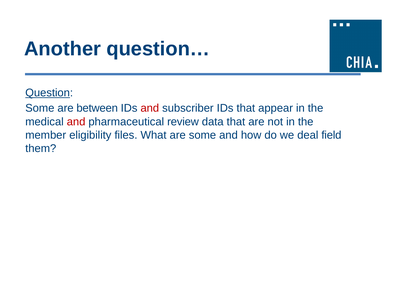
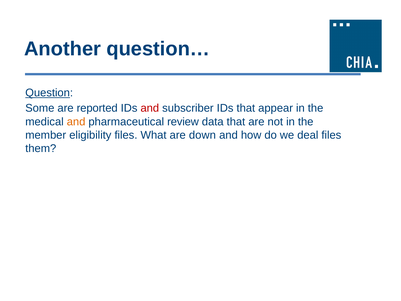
between: between -> reported (97, 108)
and colour: red -> orange (76, 122)
are some: some -> down (202, 135)
deal field: field -> files (331, 135)
